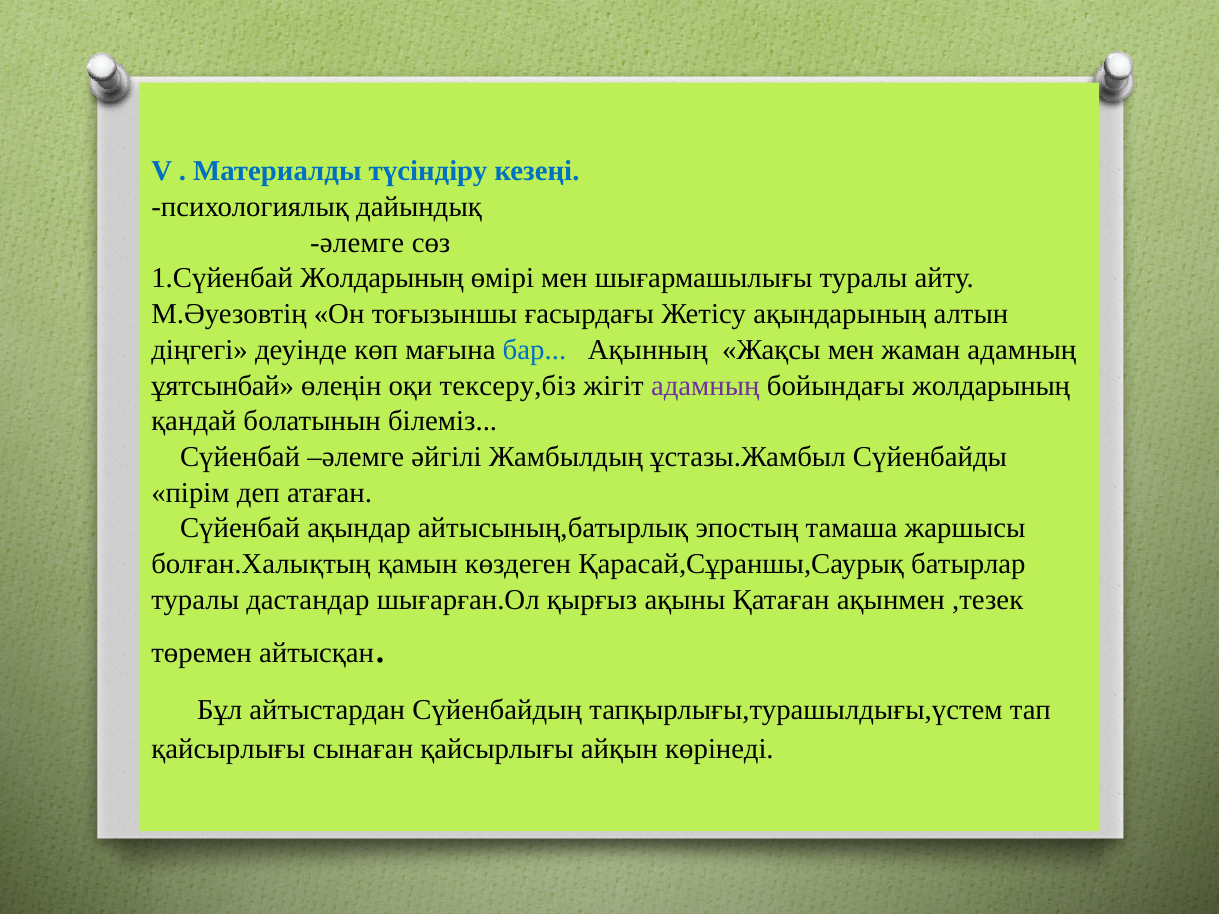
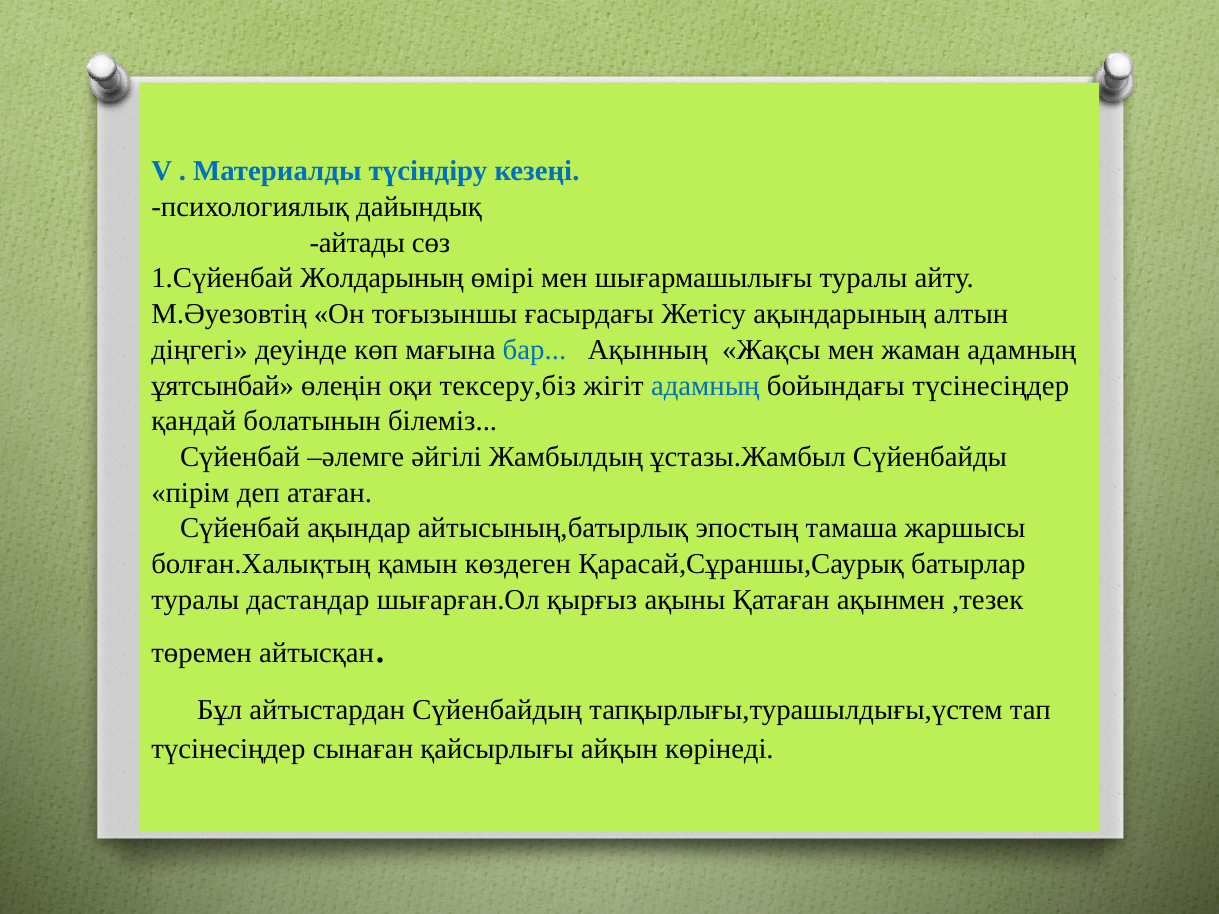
әлемге: әлемге -> айтады (357, 243)
адамның colour: purple -> blue (705, 386)
бойындағы жолдарының: жолдарының -> түсінесіңдер (991, 386)
қайсырлығы: қайсырлығы -> түсінесіңдер (228, 750)
